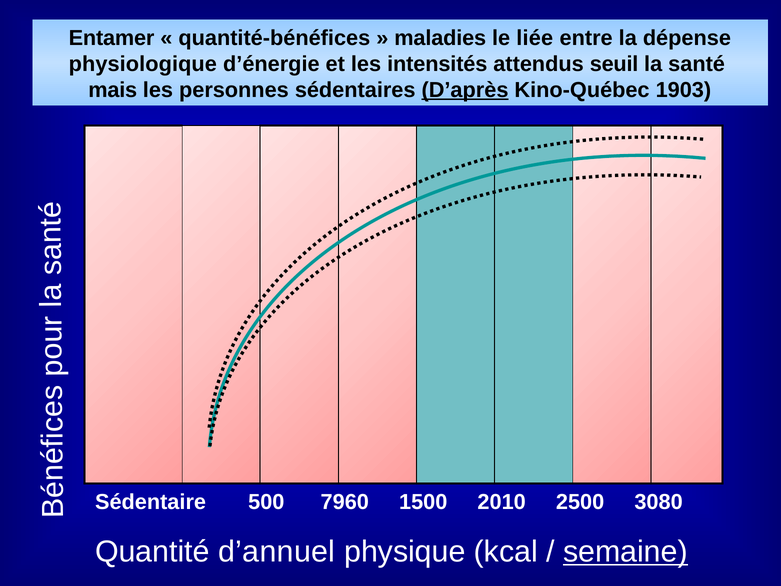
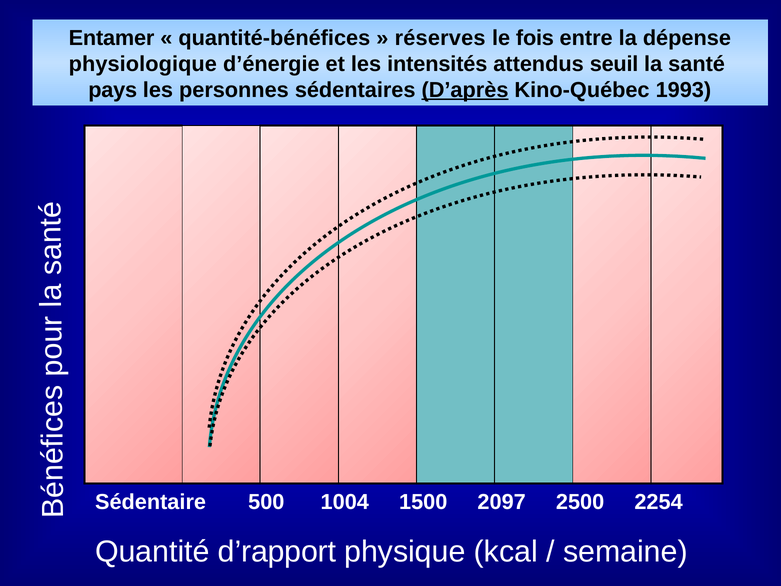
maladies: maladies -> réserves (440, 38)
liée: liée -> fois (535, 38)
mais: mais -> pays (113, 90)
1903: 1903 -> 1993 (683, 90)
7960: 7960 -> 1004 (345, 502)
2010: 2010 -> 2097 (502, 502)
3080: 3080 -> 2254 (659, 502)
d’annuel: d’annuel -> d’rapport (277, 551)
semaine underline: present -> none (625, 551)
